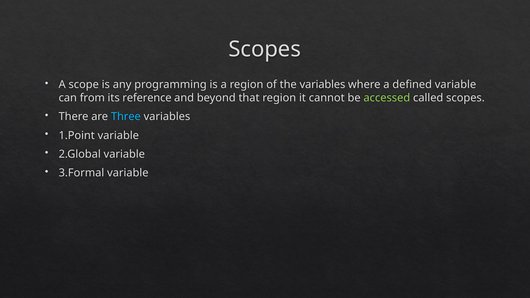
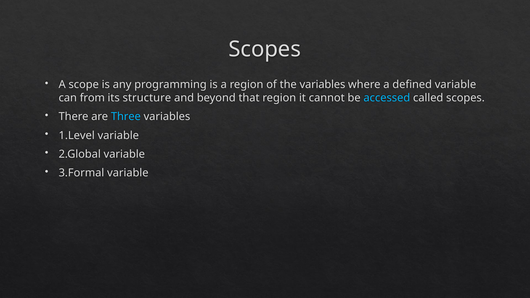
reference: reference -> structure (147, 98)
accessed colour: light green -> light blue (387, 98)
1.Point: 1.Point -> 1.Level (77, 136)
